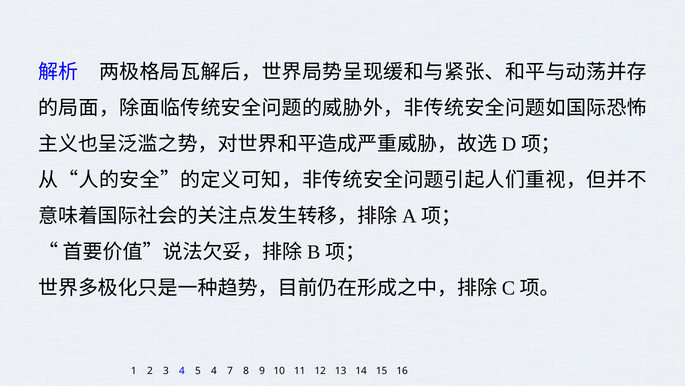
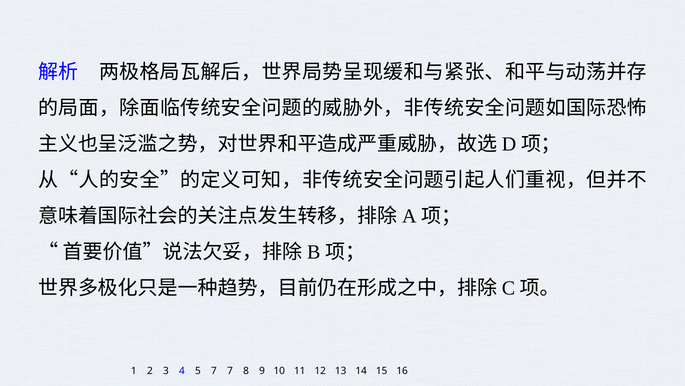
5 4: 4 -> 7 (214, 370)
